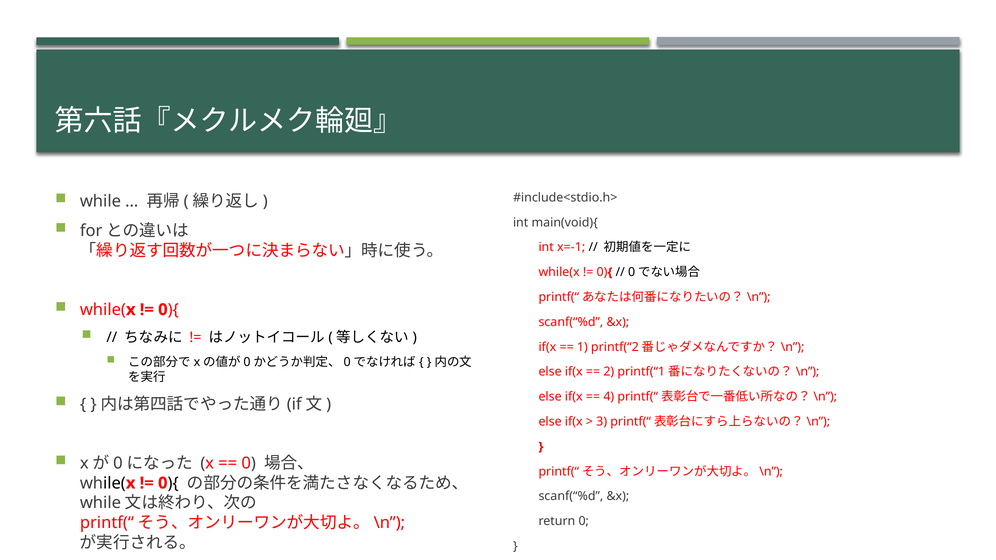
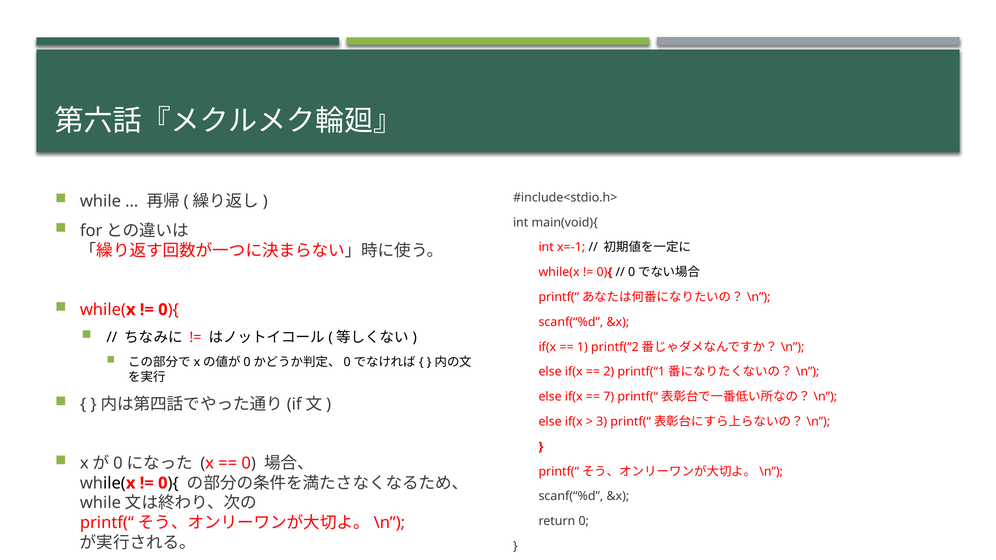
4: 4 -> 7 (609, 397)
